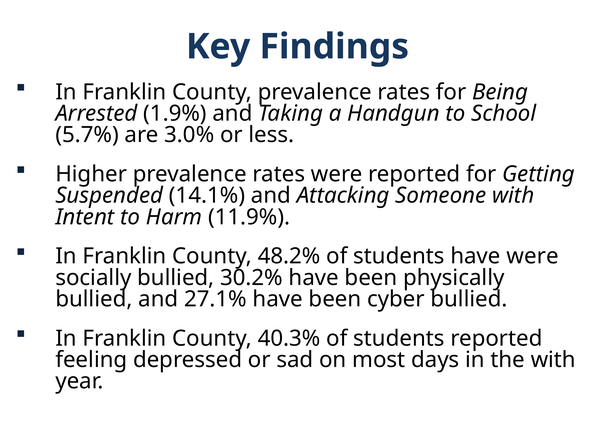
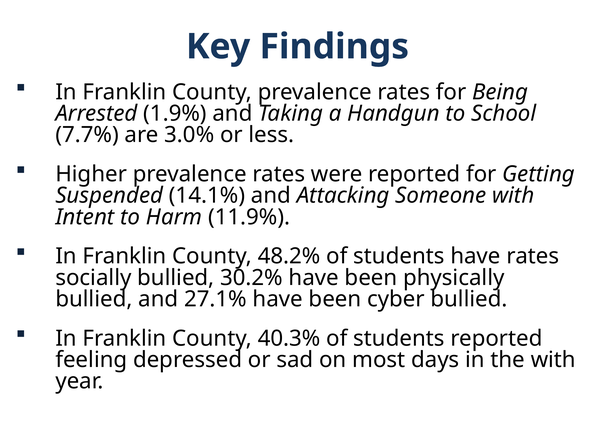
5.7%: 5.7% -> 7.7% (87, 135)
have were: were -> rates (533, 256)
